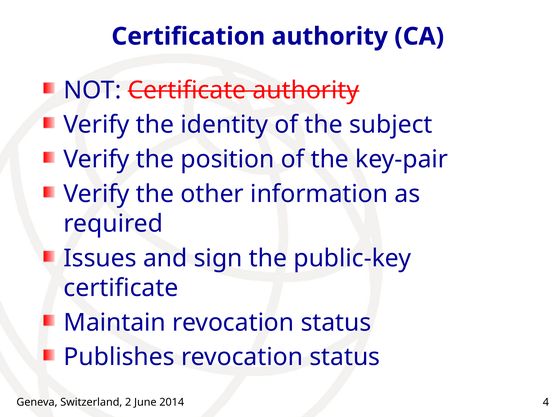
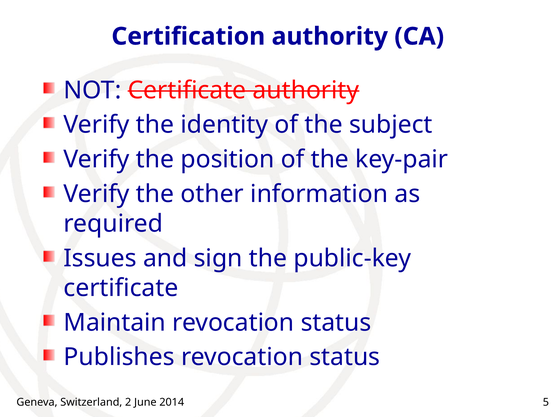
4: 4 -> 5 (546, 402)
